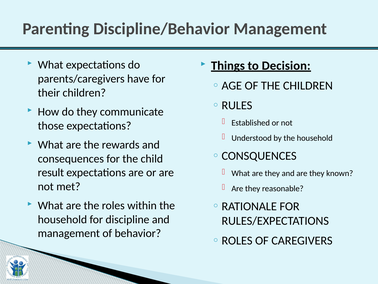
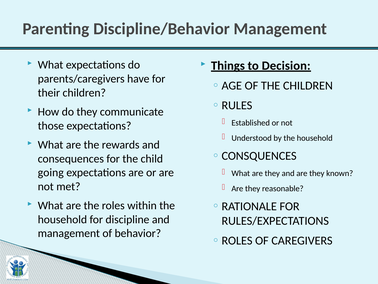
result: result -> going (51, 172)
